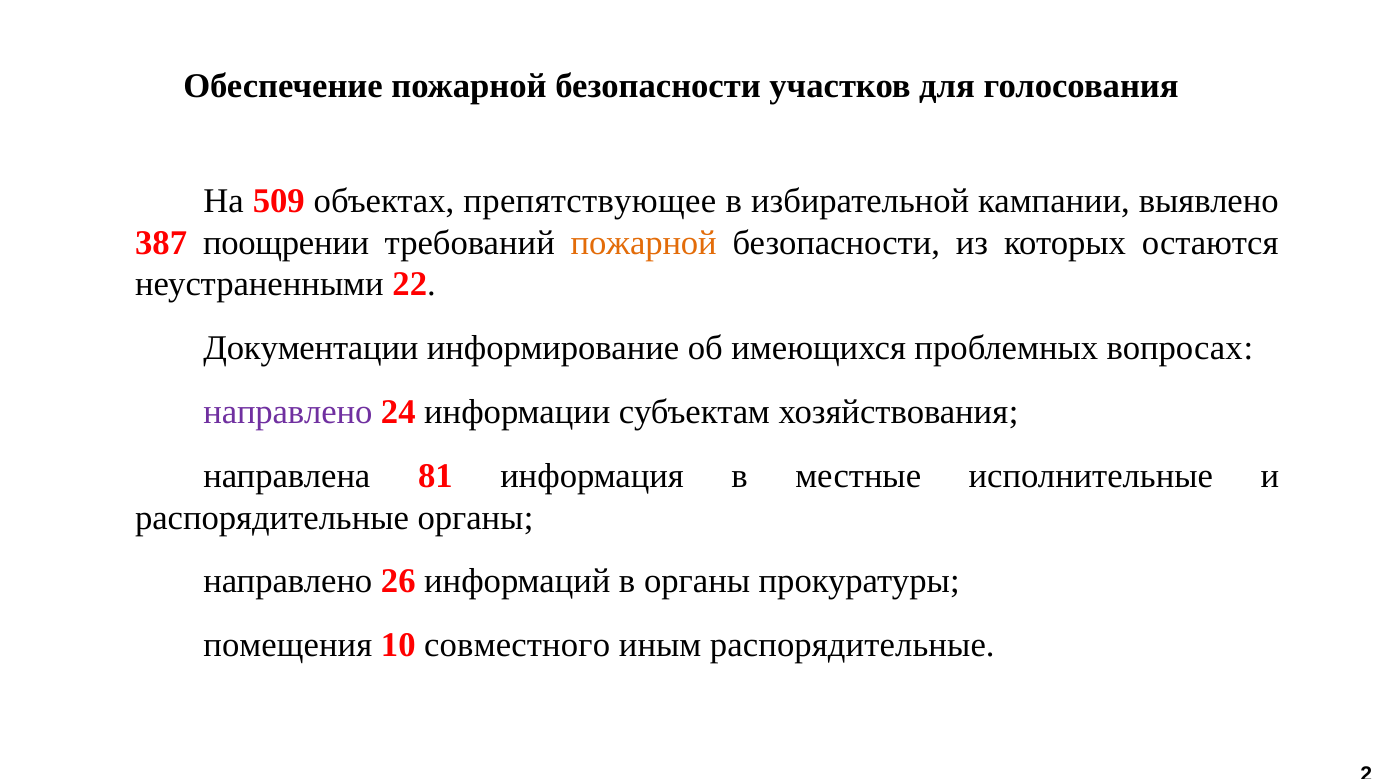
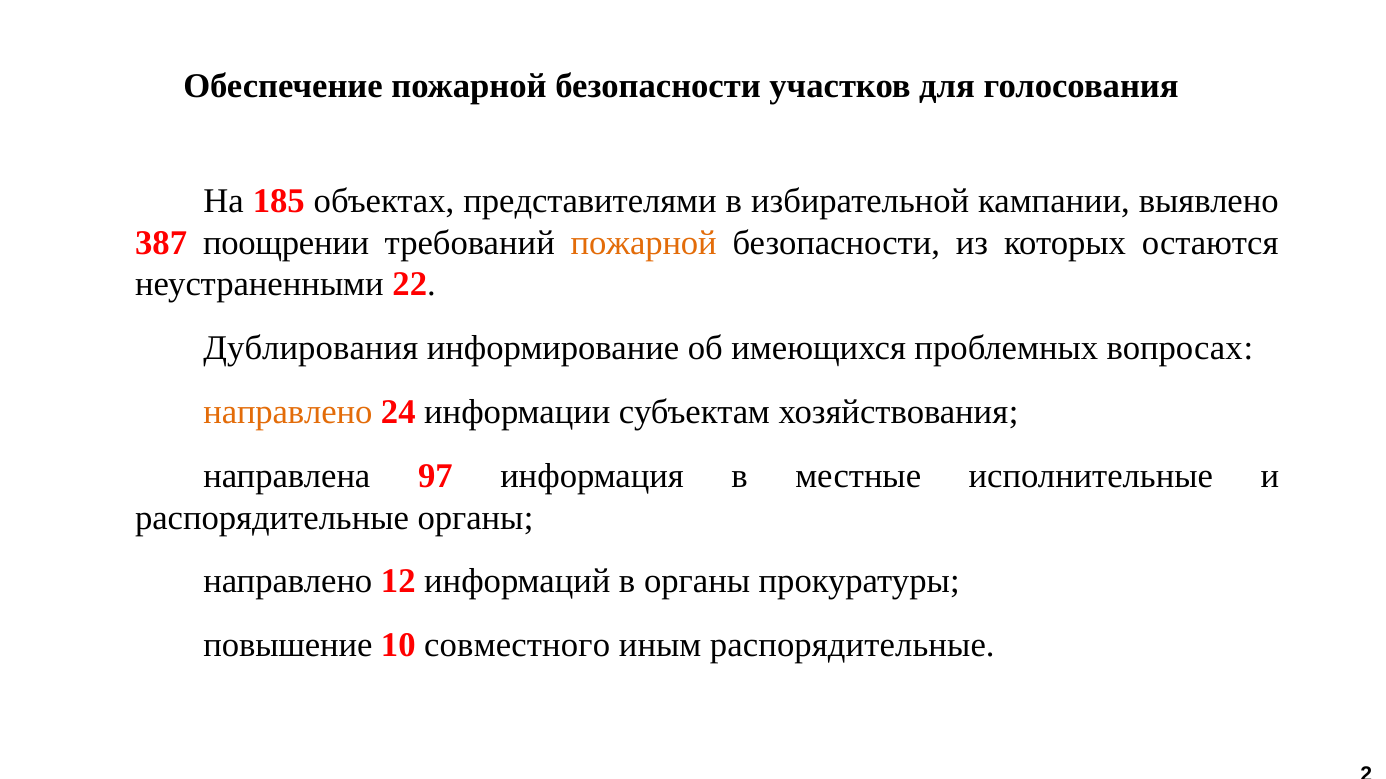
509: 509 -> 185 (279, 202)
препятствующее: препятствующее -> представителями (590, 202)
Документации: Документации -> Дублирования (311, 349)
направлено colour: purple -> orange (288, 413)
81: 81 -> 97 (435, 477)
26: 26 -> 12 (398, 582)
помещения: помещения -> повышение (288, 646)
